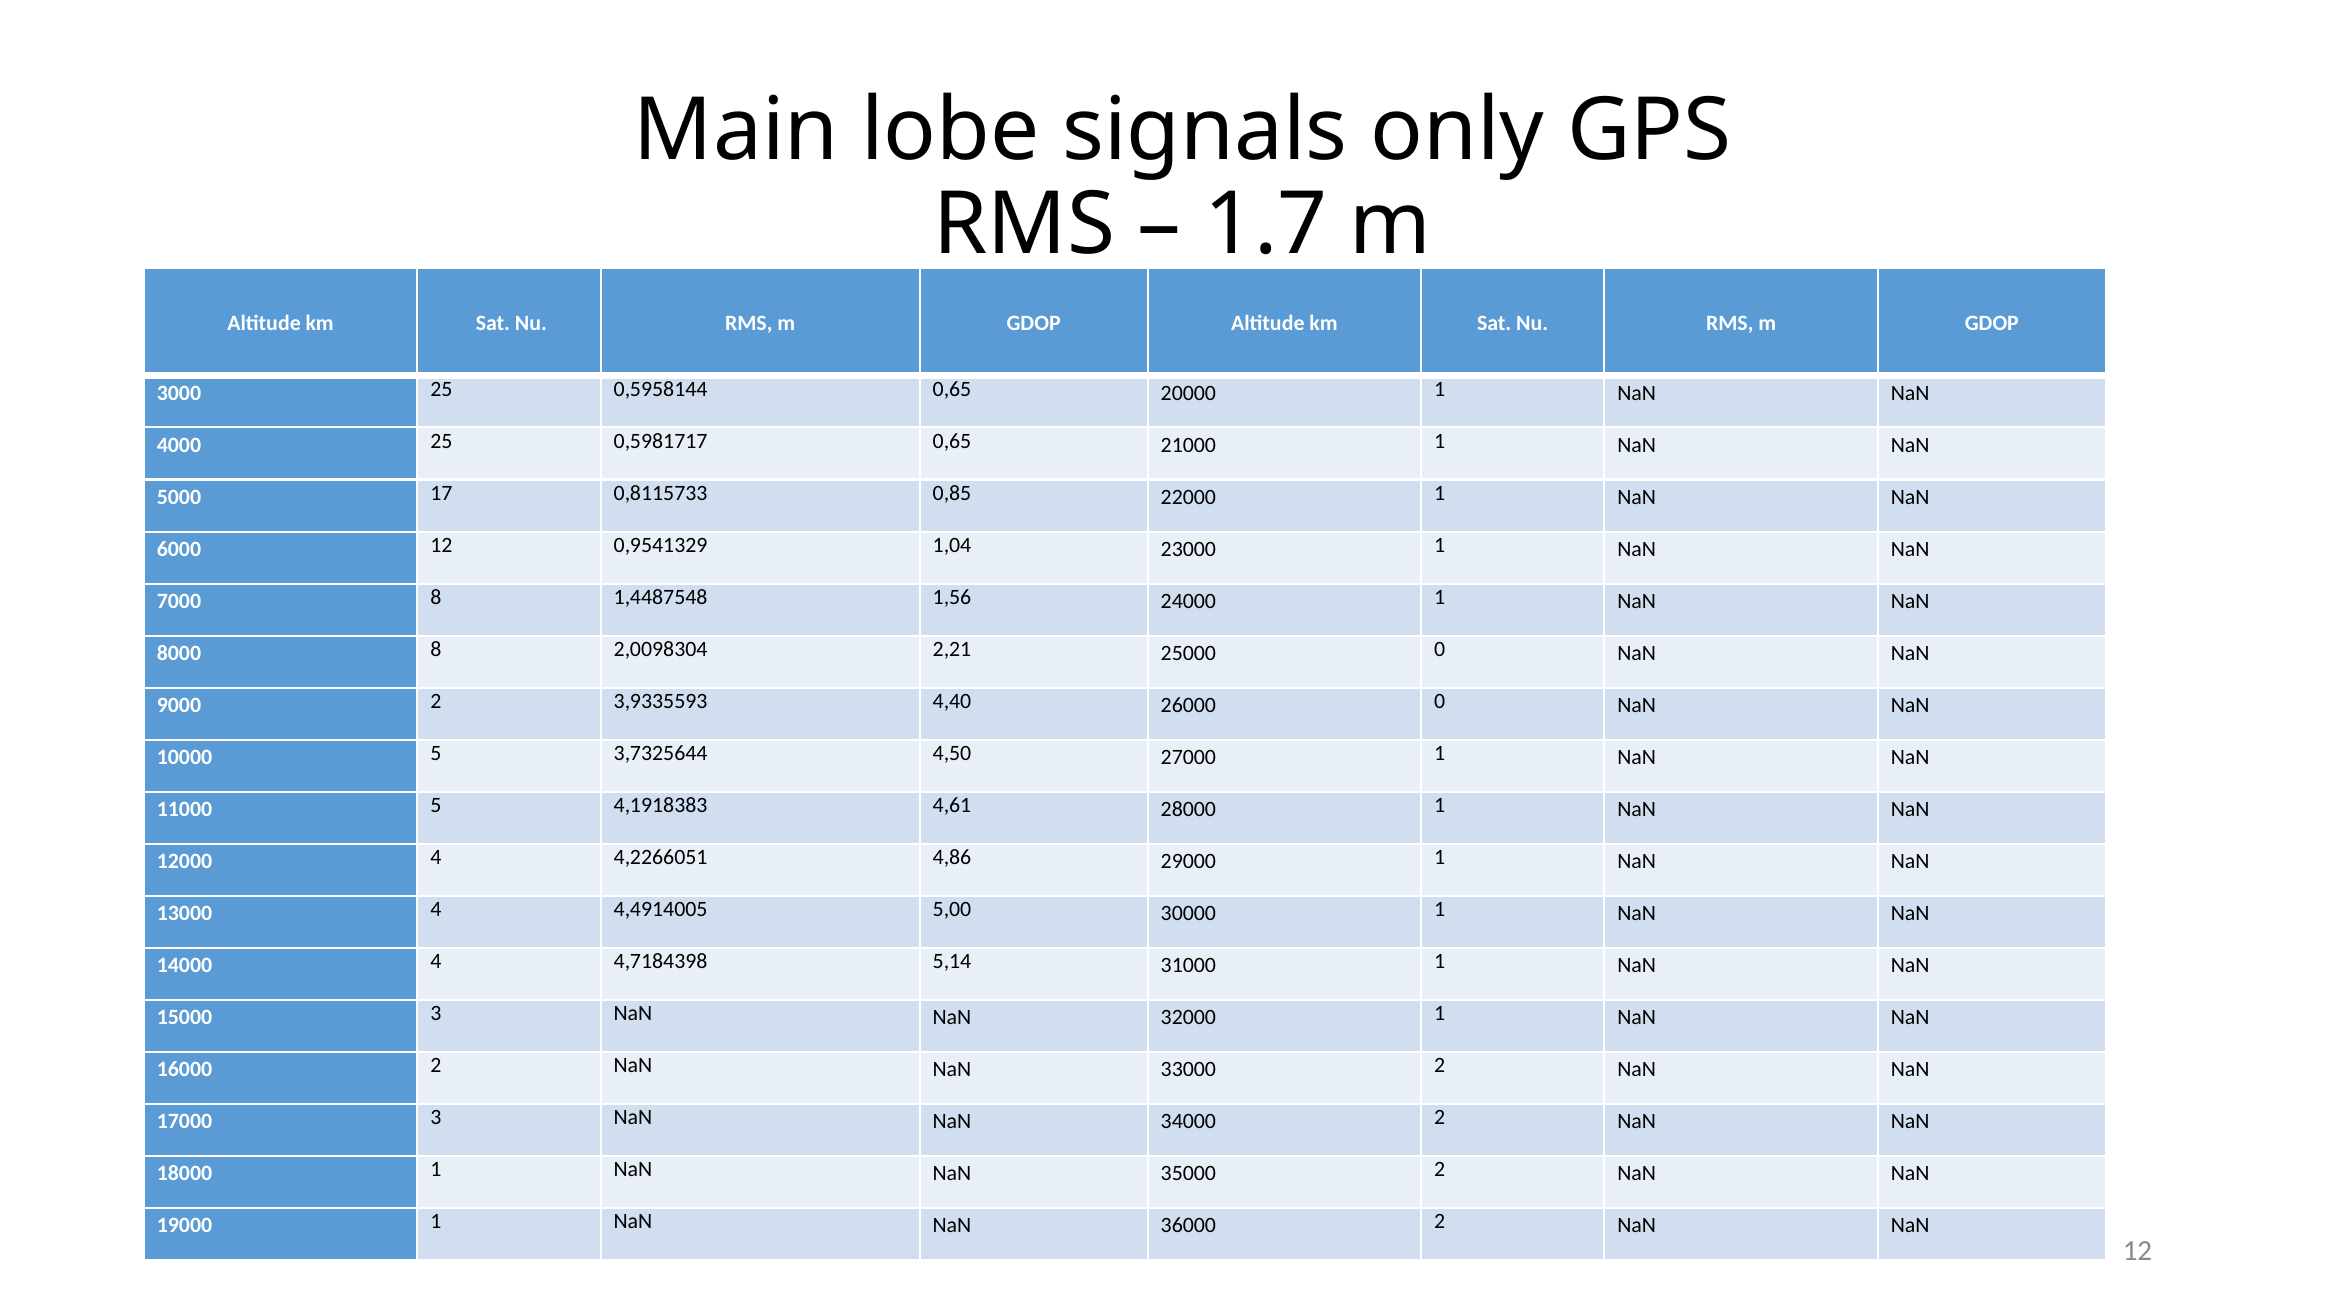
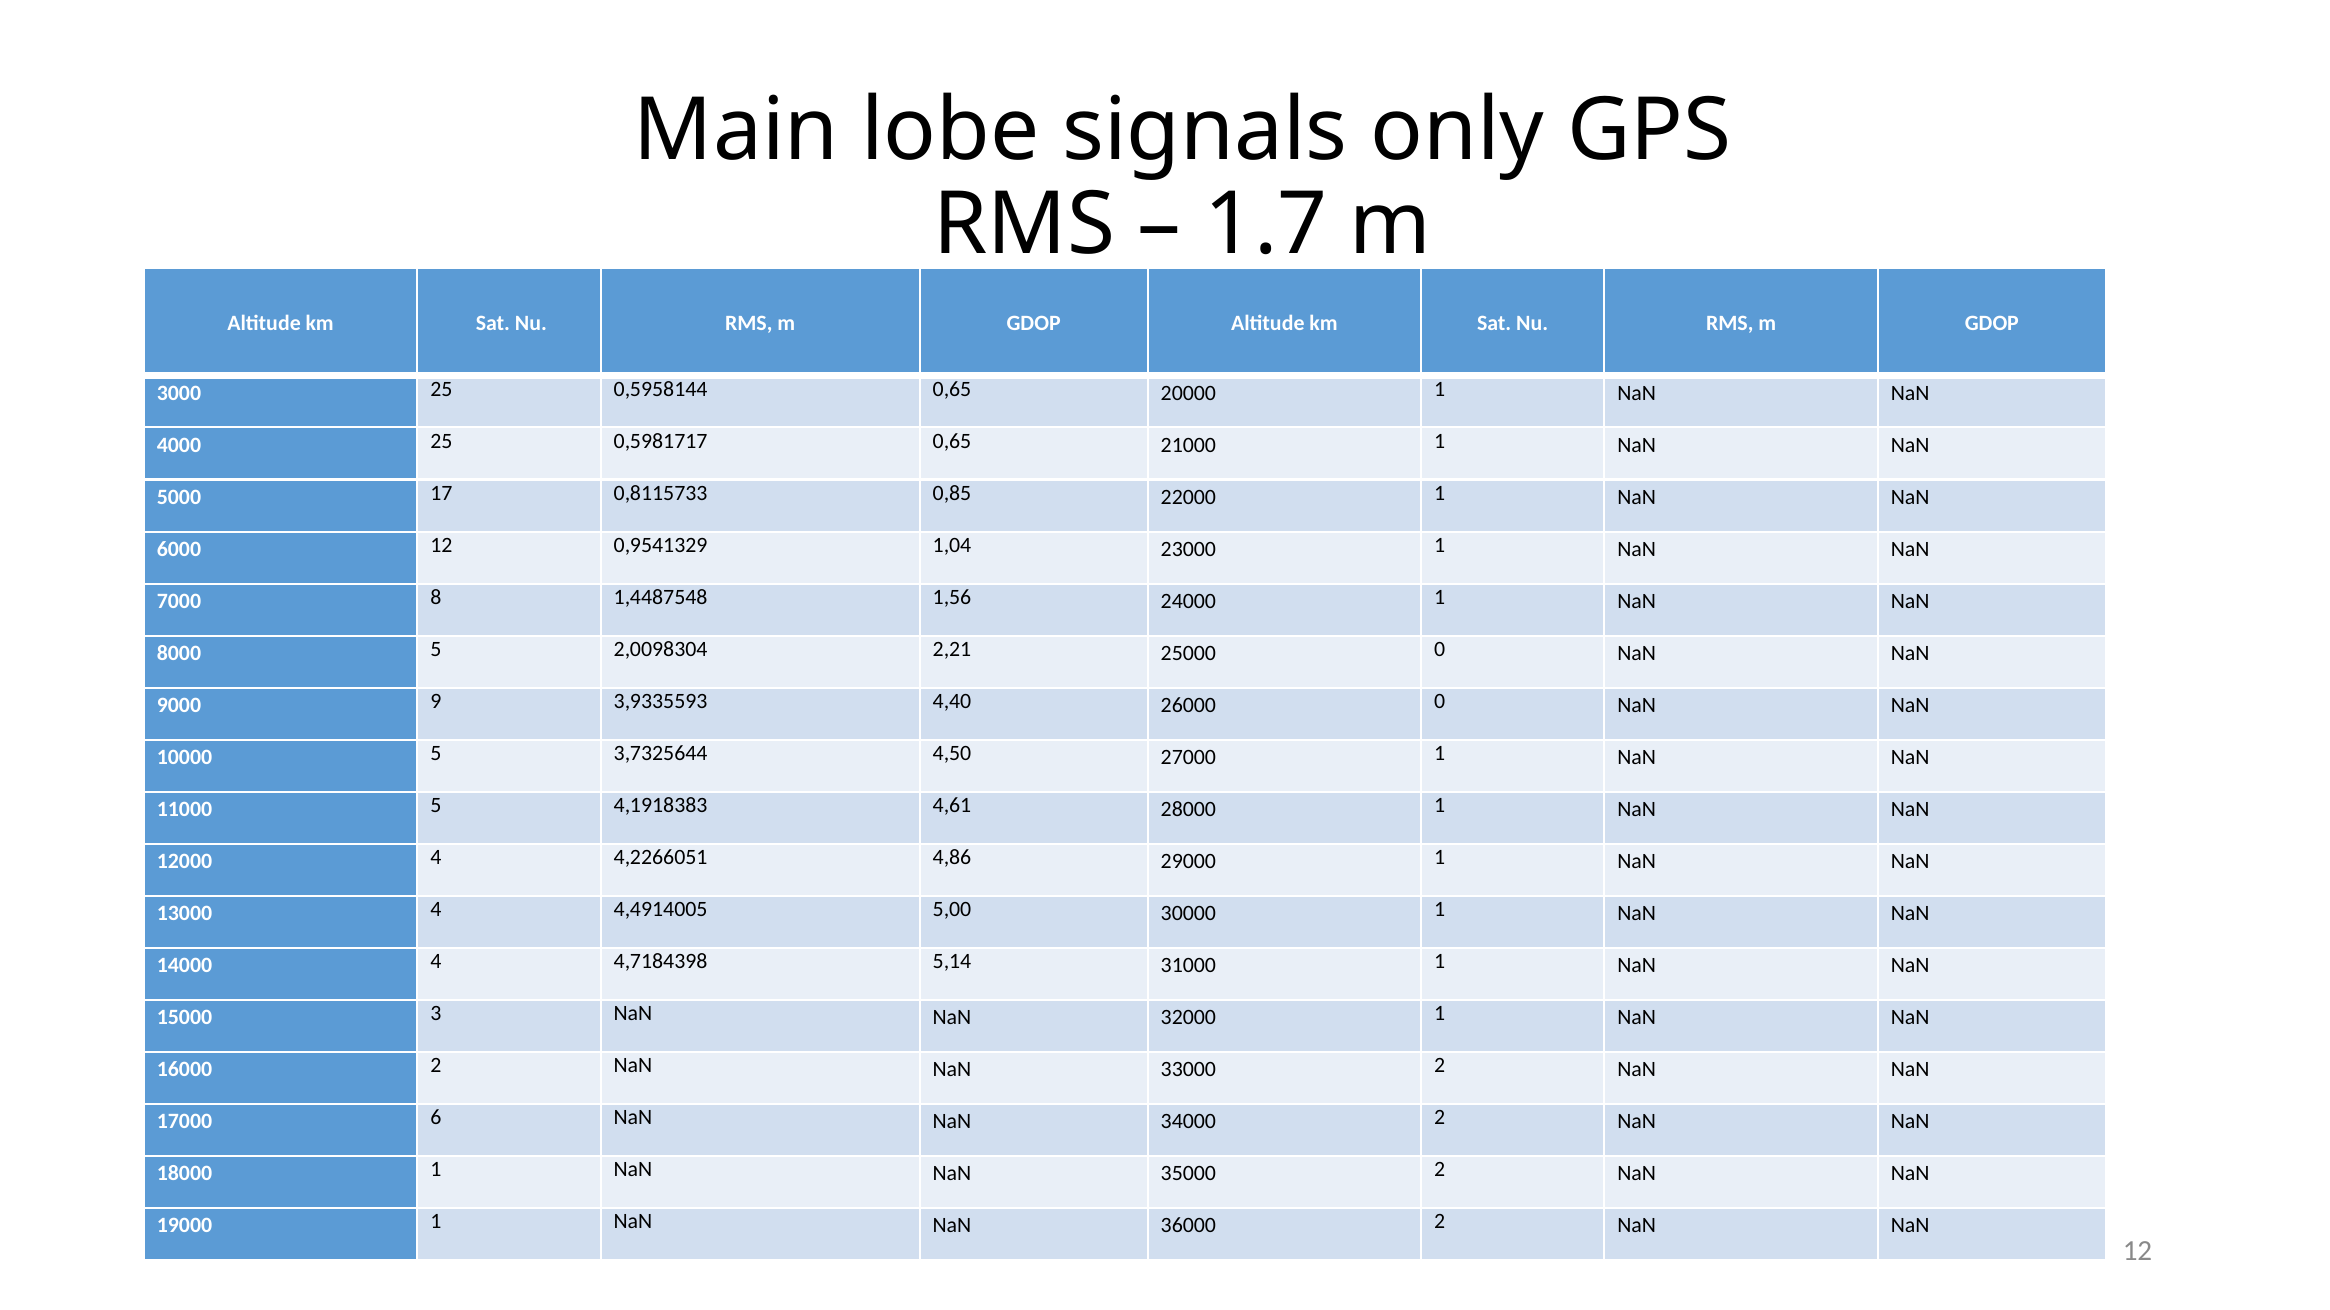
8000 8: 8 -> 5 (436, 649)
9000 2: 2 -> 9 (436, 702)
17000 3: 3 -> 6 (436, 1118)
